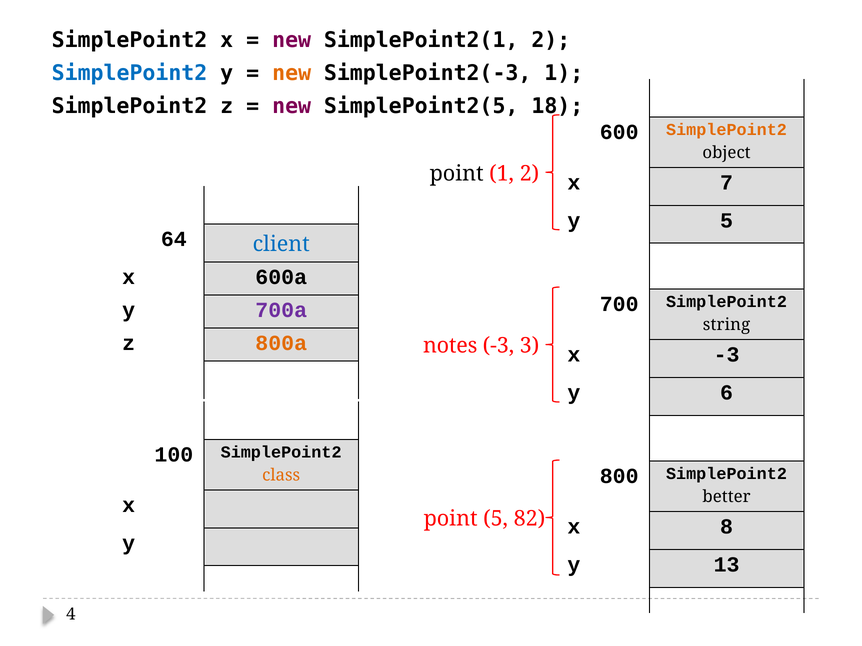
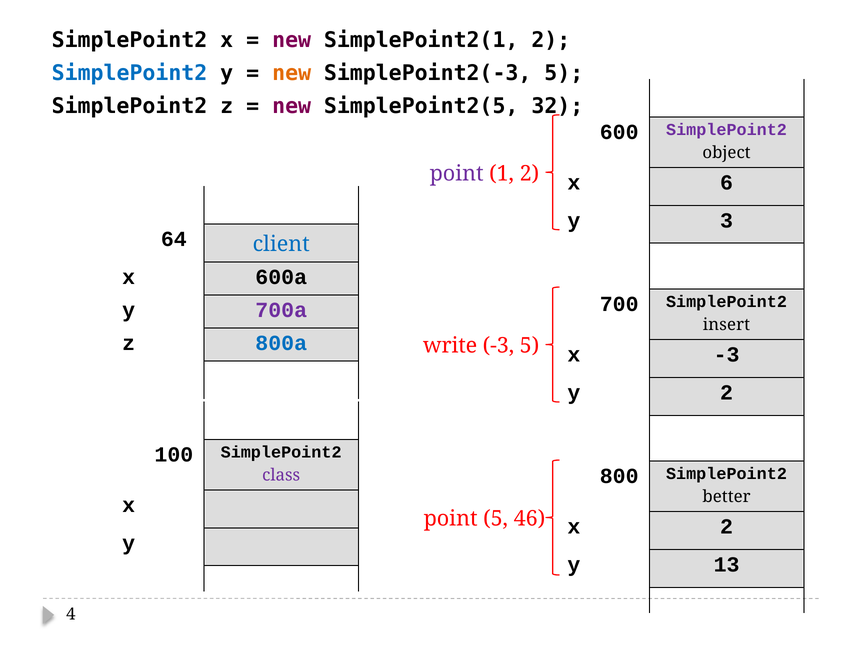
SimplePoint2(-3 1: 1 -> 5 (564, 73)
18: 18 -> 32 (557, 106)
SimplePoint2 colour: orange -> purple (727, 130)
point colour: black -> purple (457, 174)
7: 7 -> 6 (727, 183)
y 5: 5 -> 3 (727, 221)
string: string -> insert (726, 325)
800a colour: orange -> blue (281, 344)
notes: notes -> write (450, 346)
-3 3: 3 -> 5 (530, 346)
y 6: 6 -> 2 (727, 393)
class colour: orange -> purple (281, 475)
82: 82 -> 46 (529, 519)
x 8: 8 -> 2 (727, 527)
